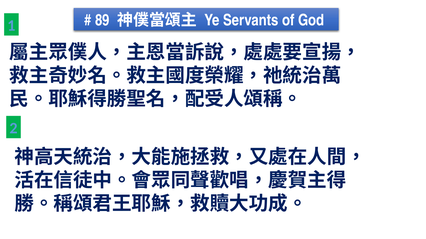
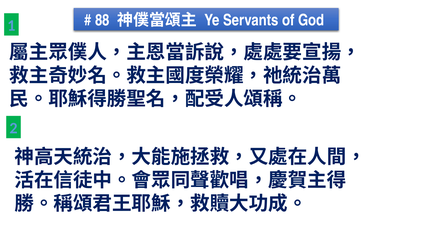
89: 89 -> 88 (102, 20)
